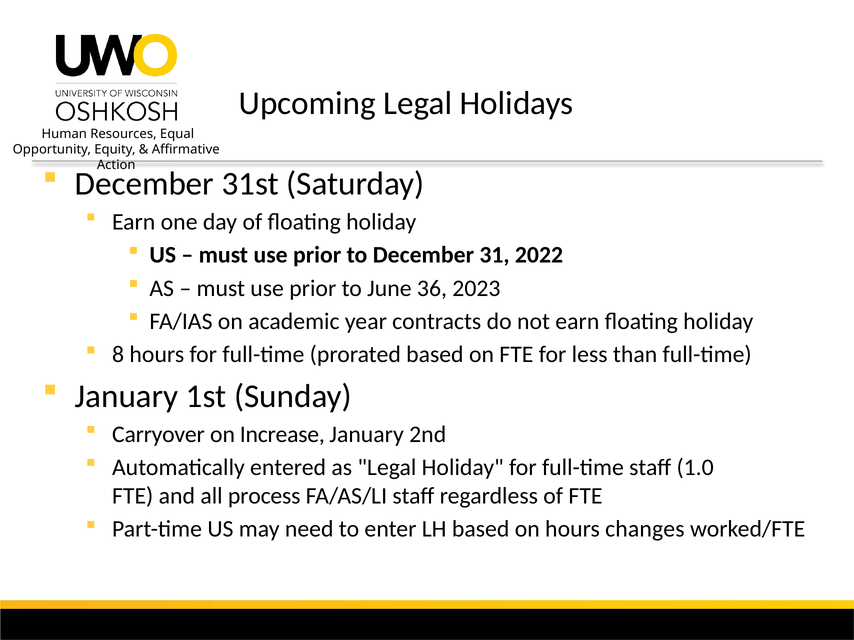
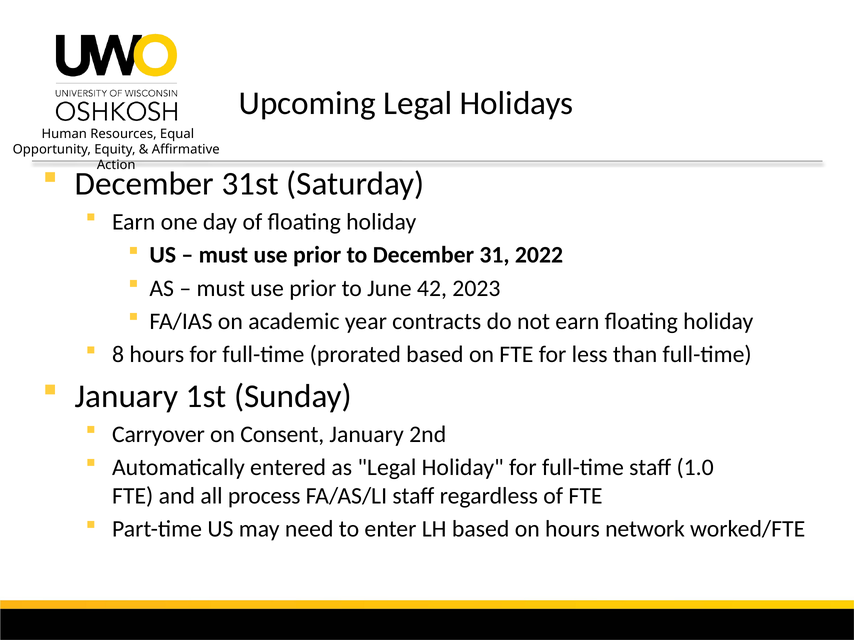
36: 36 -> 42 (432, 288)
Increase: Increase -> Consent (282, 435)
changes: changes -> network (645, 530)
